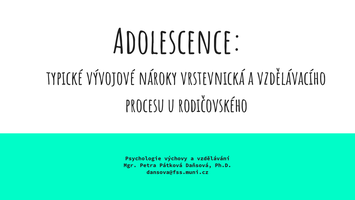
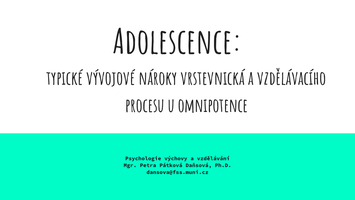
rodičovského: rodičovského -> omnipotence (213, 106)
